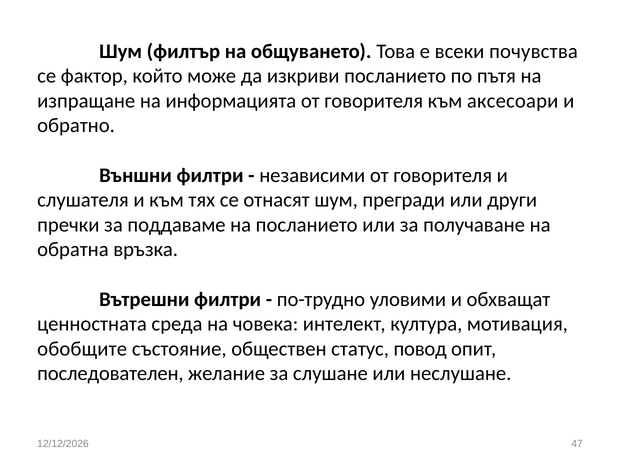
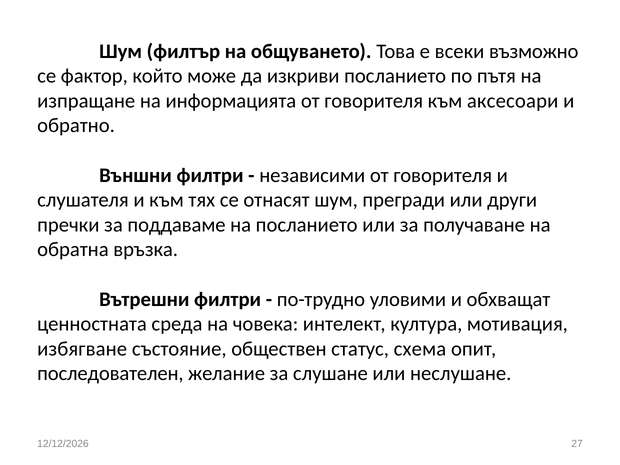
почувства: почувства -> възможно (534, 51)
обобщите: обобщите -> избягване (82, 349)
повод: повод -> схема (420, 349)
47: 47 -> 27 (577, 444)
